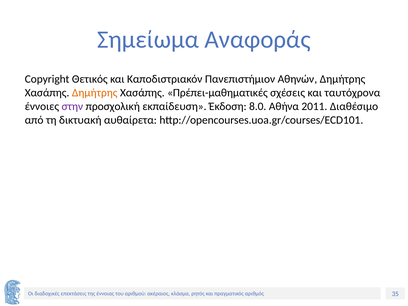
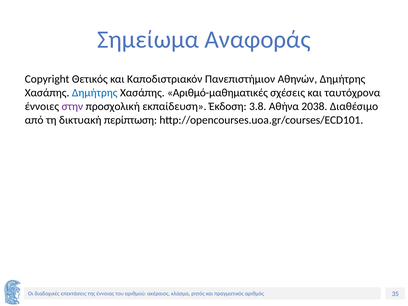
Δημήτρης colour: orange -> blue (95, 93)
Πρέπει-μαθηματικές: Πρέπει-μαθηματικές -> Αριθμό-μαθηματικές (217, 93)
8.0: 8.0 -> 3.8 (258, 106)
2011: 2011 -> 2038 (314, 106)
αυθαίρετα: αυθαίρετα -> περίπτωση (130, 120)
